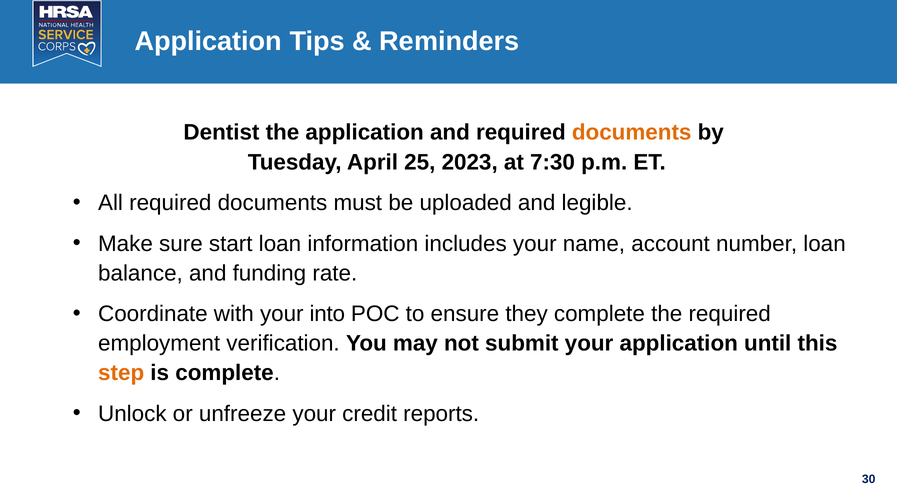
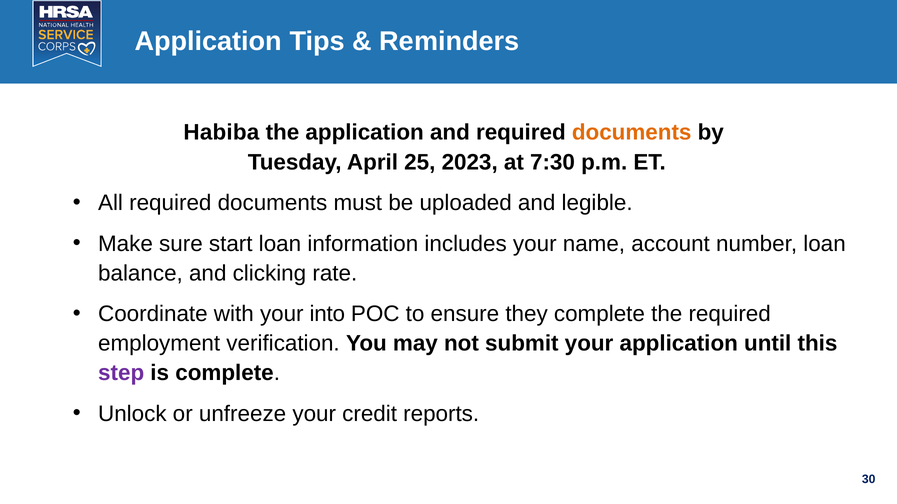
Dentist: Dentist -> Habiba (221, 133)
funding: funding -> clicking (269, 273)
step colour: orange -> purple (121, 373)
